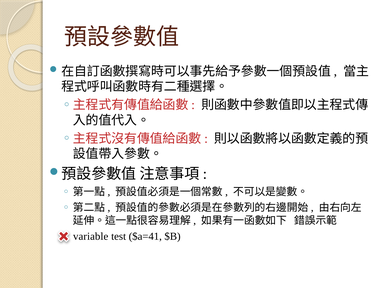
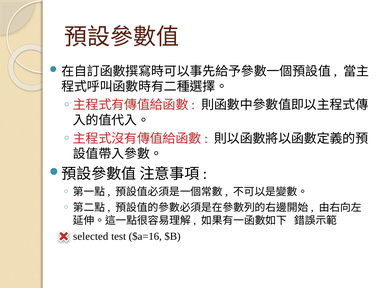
variable: variable -> selected (91, 237)
$a=41: $a=41 -> $a=16 (145, 237)
